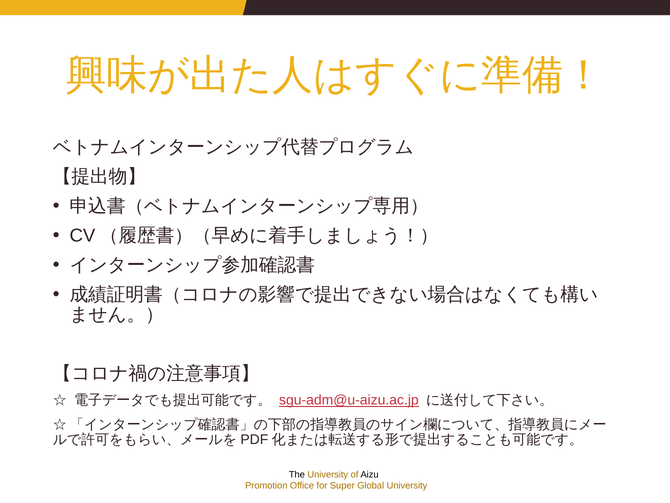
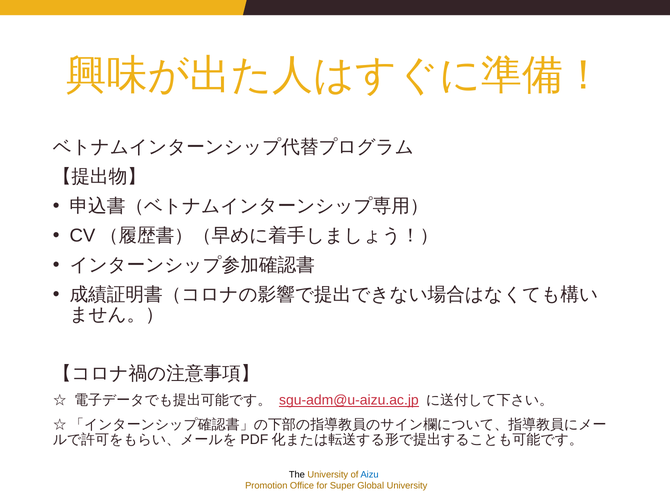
Aizu colour: black -> blue (370, 474)
